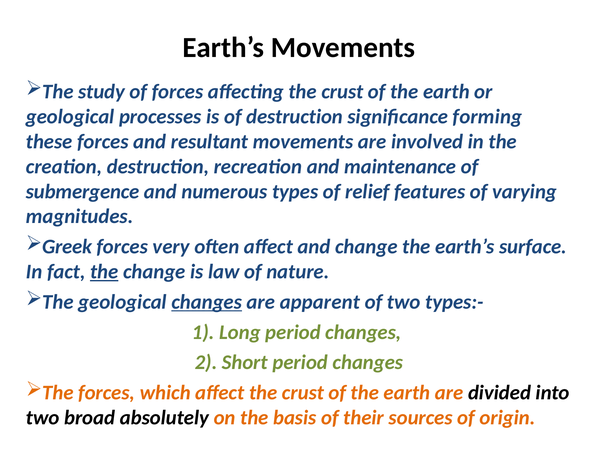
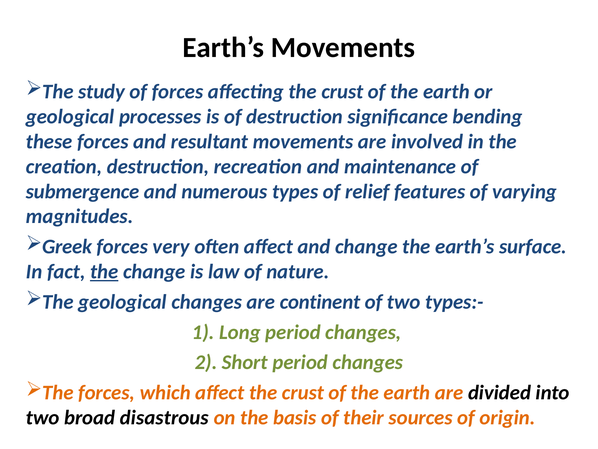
forming: forming -> bending (487, 117)
changes underline: present -> none (207, 302)
apparent: apparent -> continent (320, 302)
absolutely: absolutely -> disastrous (164, 417)
